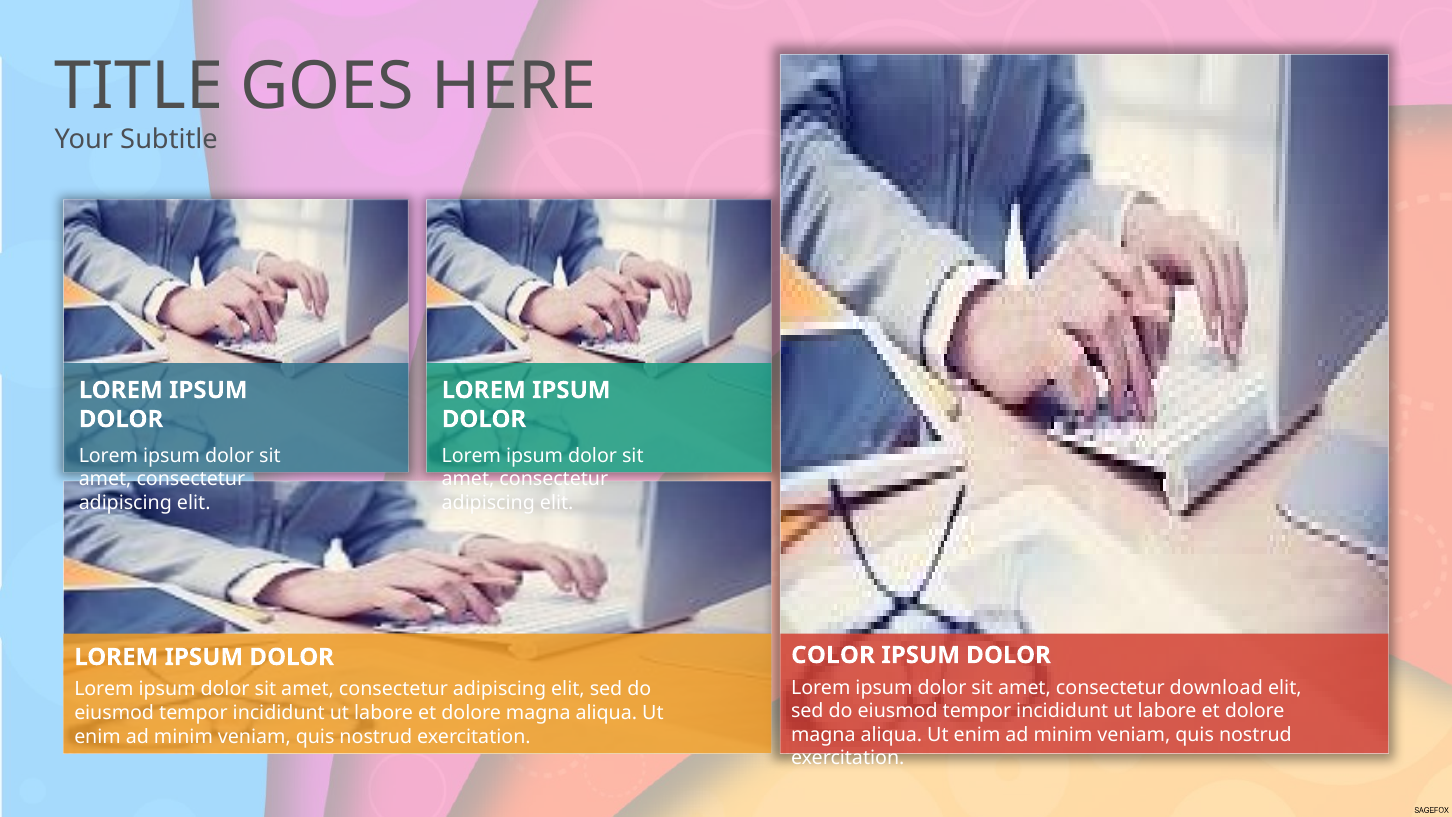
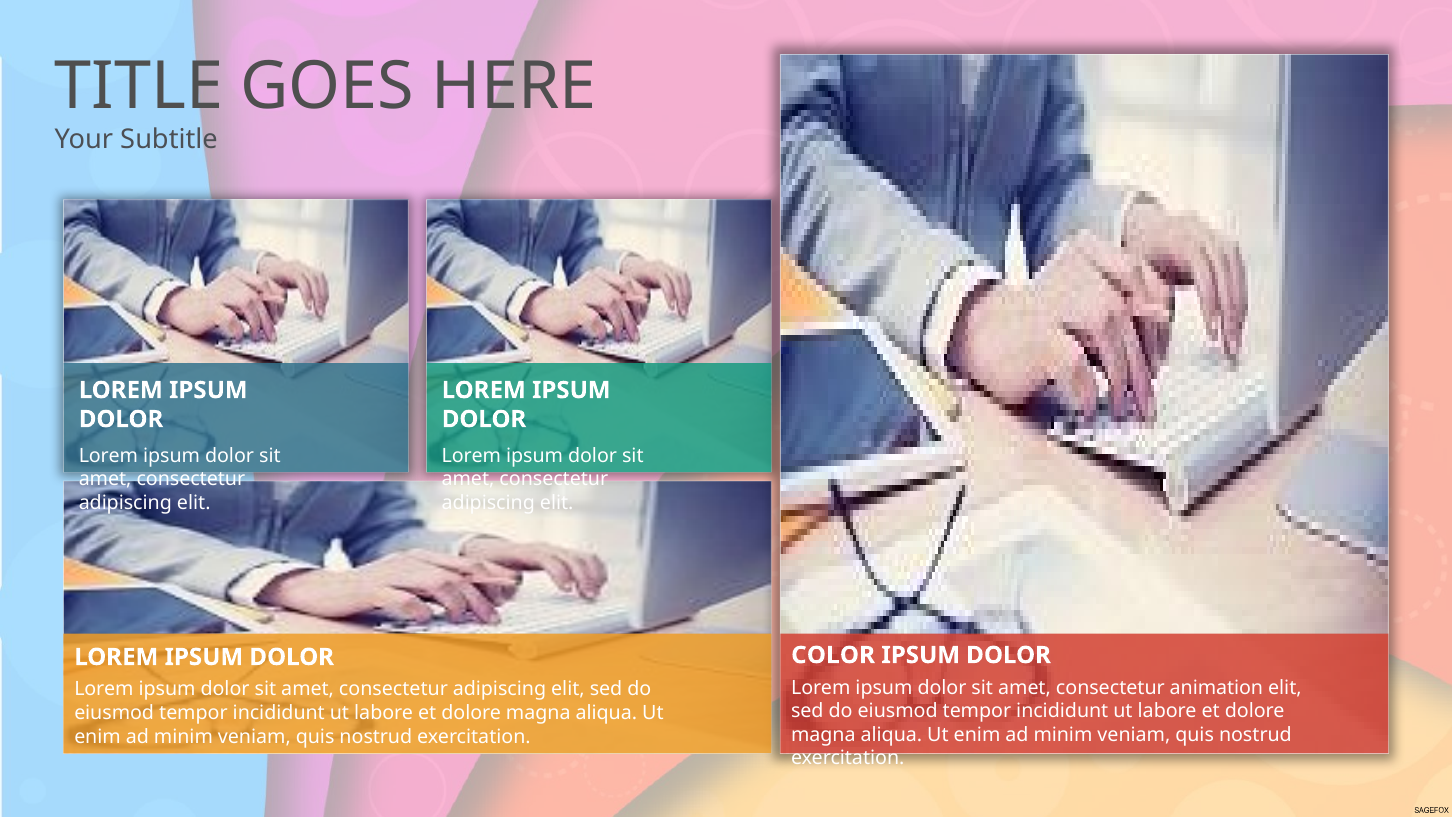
download: download -> animation (1216, 687)
